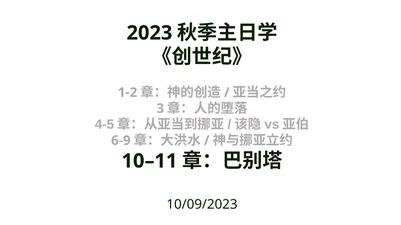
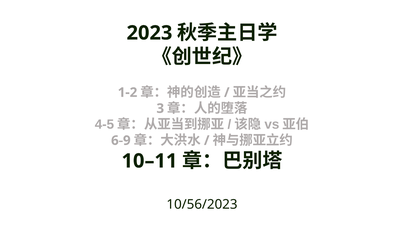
10/09/2023: 10/09/2023 -> 10/56/2023 (202, 205)
